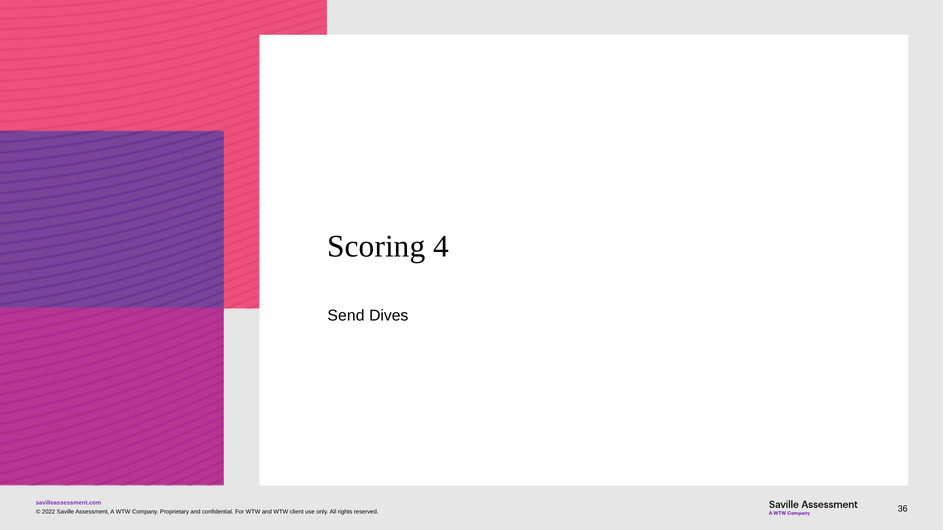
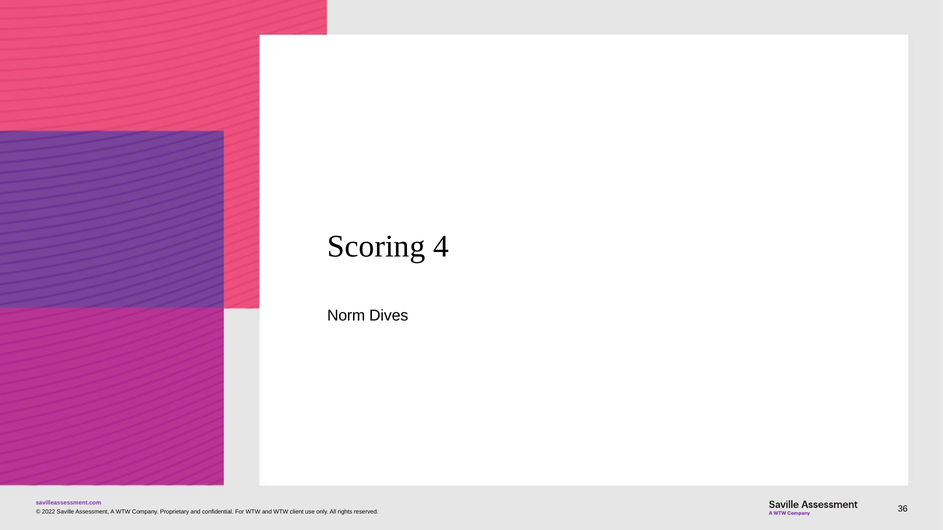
Send: Send -> Norm (346, 316)
